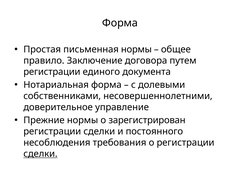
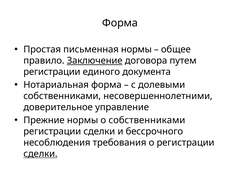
Заключение underline: none -> present (95, 61)
о зарегистрирован: зарегистрирован -> собственниками (147, 120)
постоянного: постоянного -> бессрочного (154, 131)
